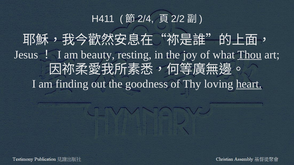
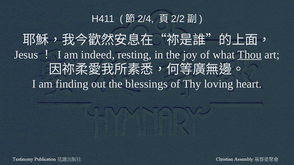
beauty: beauty -> indeed (98, 55)
goodness: goodness -> blessings (147, 84)
heart underline: present -> none (249, 84)
